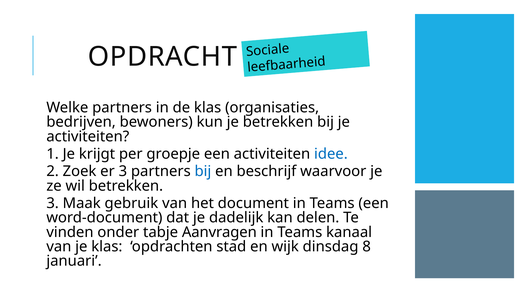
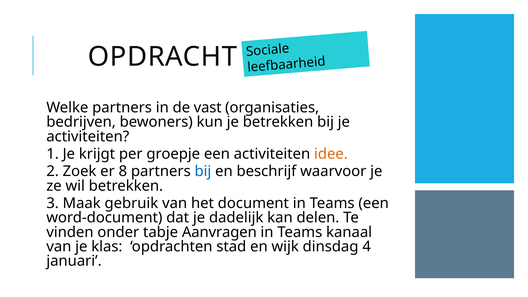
de klas: klas -> vast (208, 108)
idee colour: blue -> orange (331, 154)
er 3: 3 -> 8 (123, 171)
8: 8 -> 4 (367, 247)
